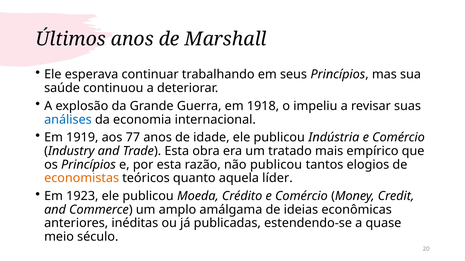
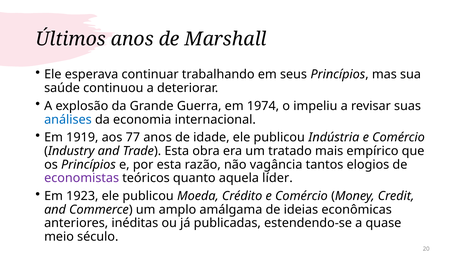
1918: 1918 -> 1974 (263, 106)
não publicou: publicou -> vagância (276, 165)
economistas colour: orange -> purple (82, 179)
